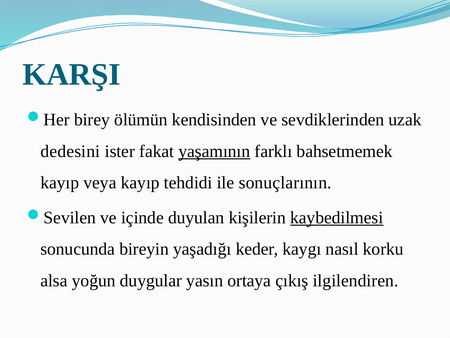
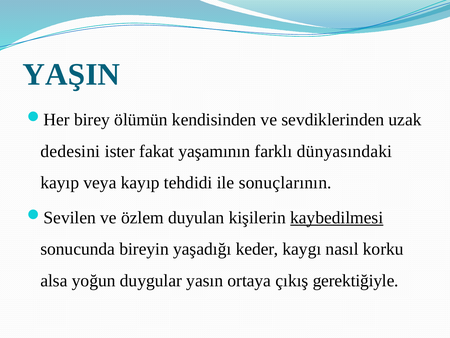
KARŞI: KARŞI -> YAŞIN (71, 74)
yaşamının underline: present -> none (214, 151)
bahsetmemek: bahsetmemek -> dünyasındaki (345, 151)
içinde: içinde -> özlem (142, 217)
ilgilendiren: ilgilendiren -> gerektiğiyle (356, 280)
